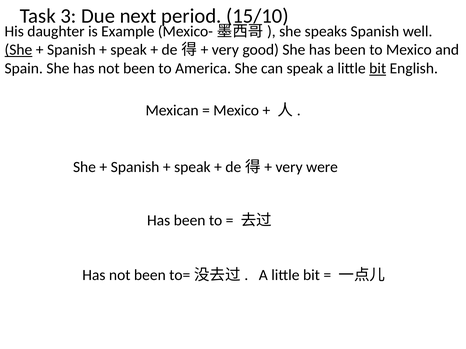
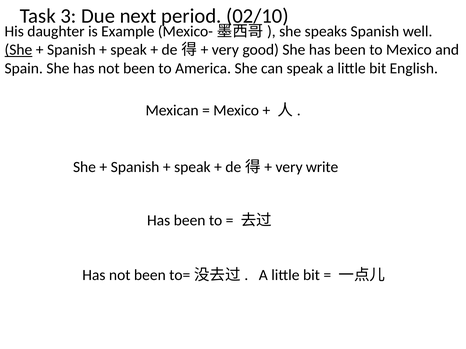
15/10: 15/10 -> 02/10 (257, 16)
bit underline: present -> none (378, 69)
were: were -> write (322, 167)
